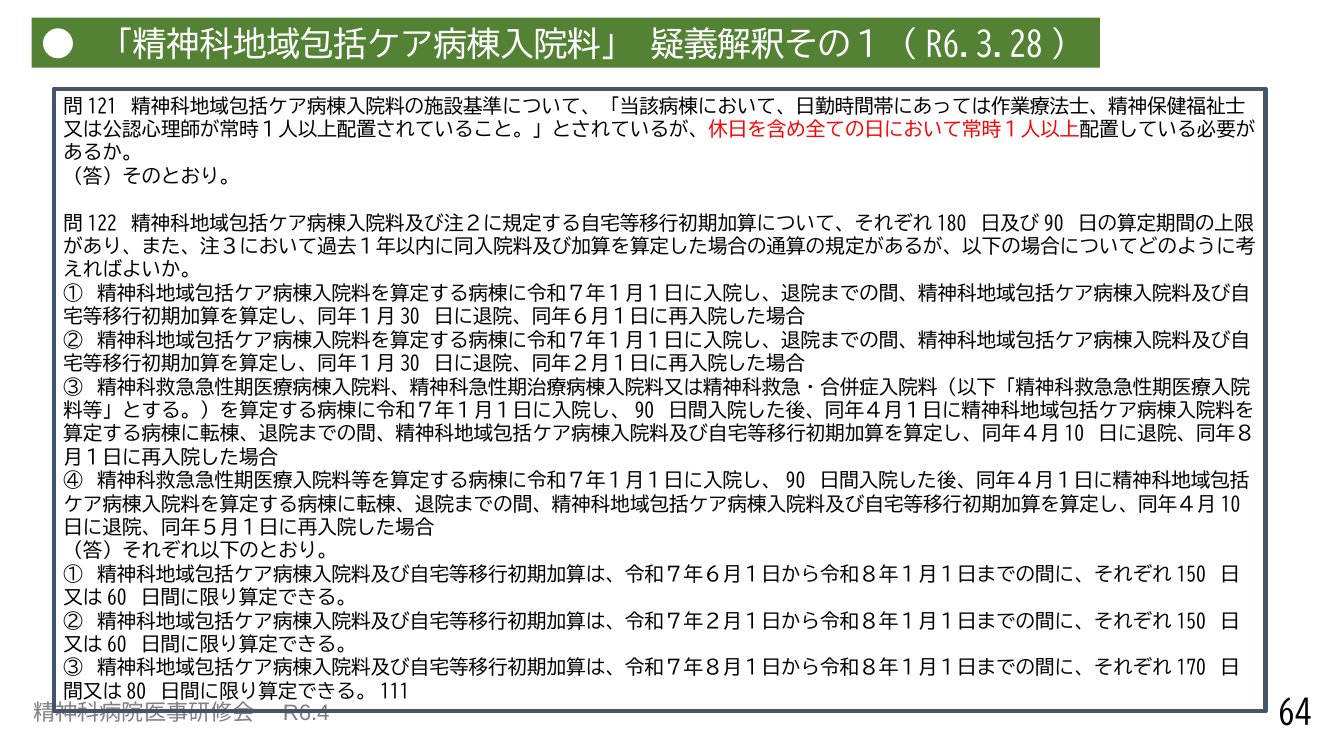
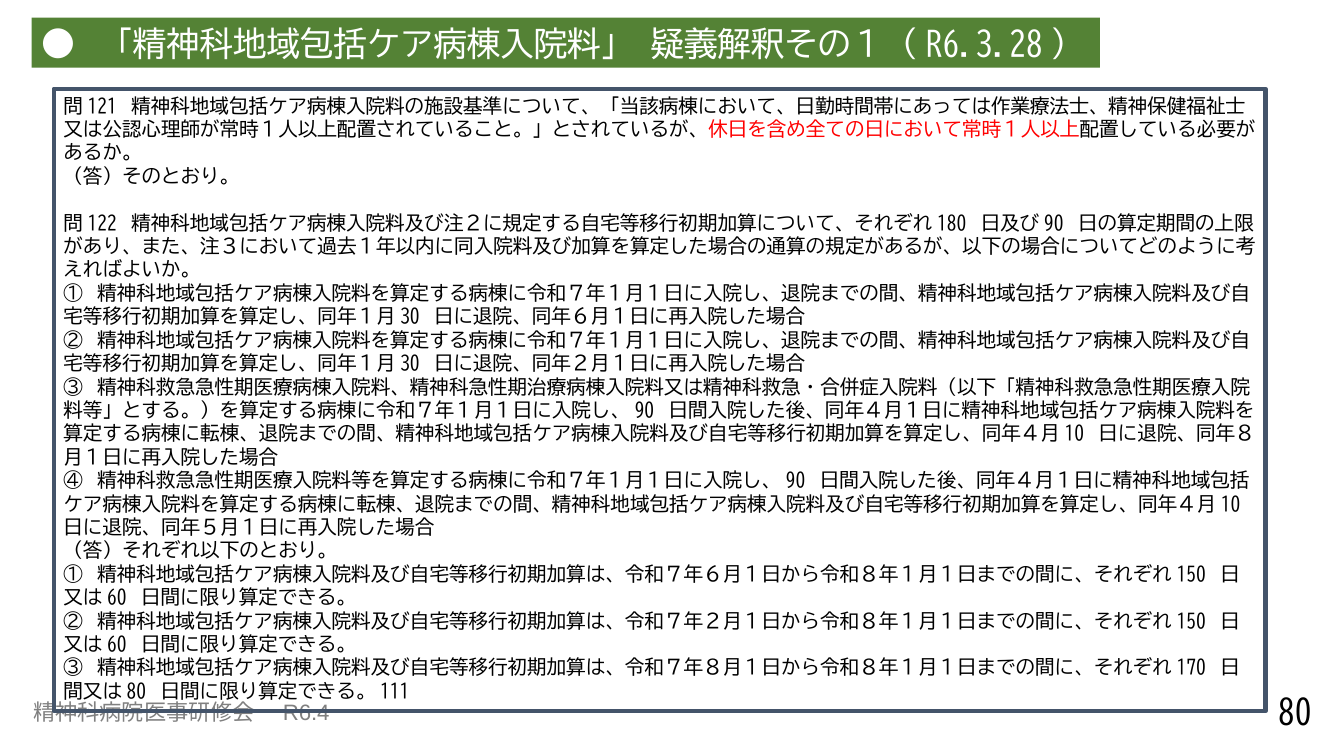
64: 64 -> 80 (1295, 713)
